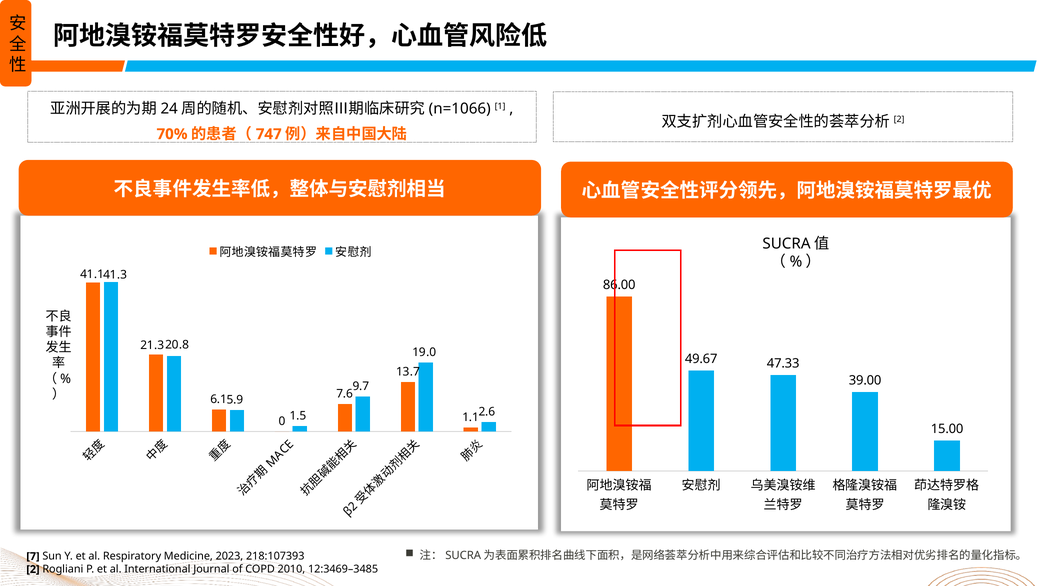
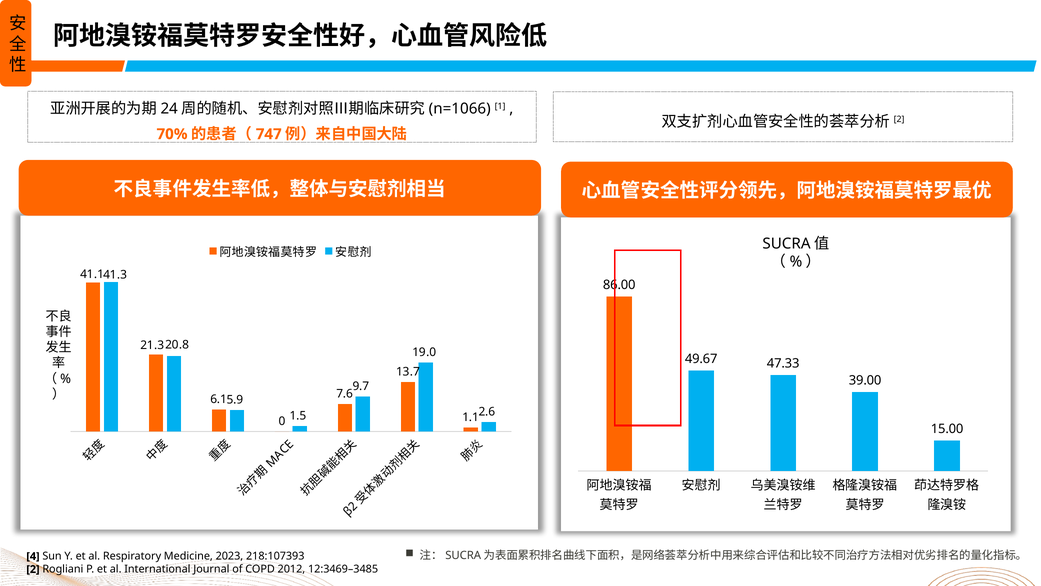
7: 7 -> 4 (33, 556)
2010: 2010 -> 2012 (291, 569)
